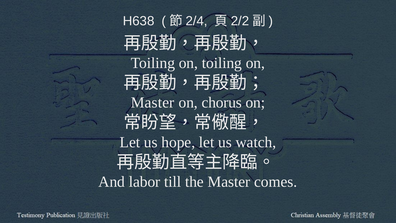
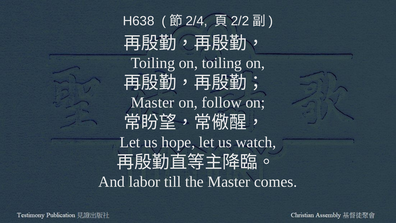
chorus: chorus -> follow (222, 102)
